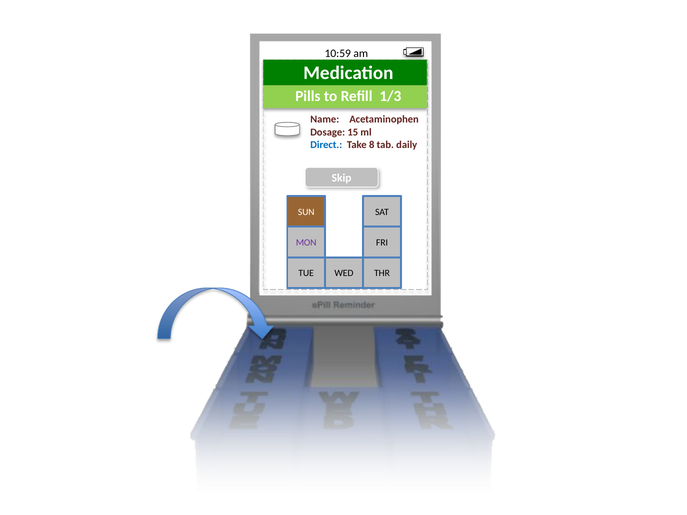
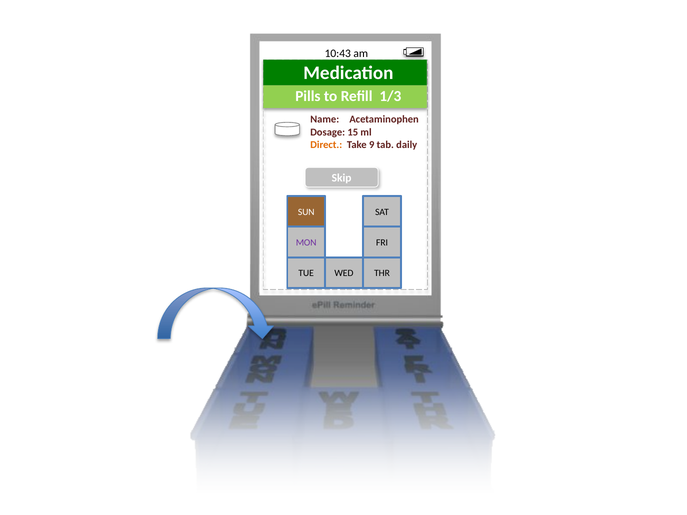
10:59: 10:59 -> 10:43 (338, 53)
Direct colour: blue -> orange (326, 145)
8: 8 -> 9 (372, 145)
